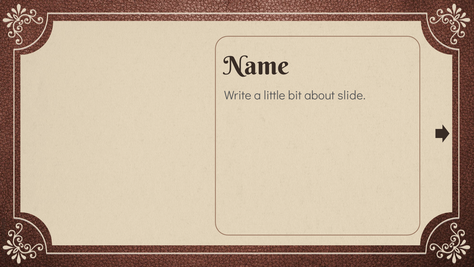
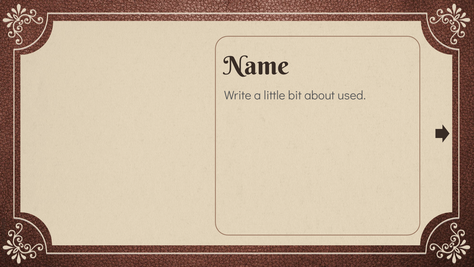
slide: slide -> used (352, 95)
